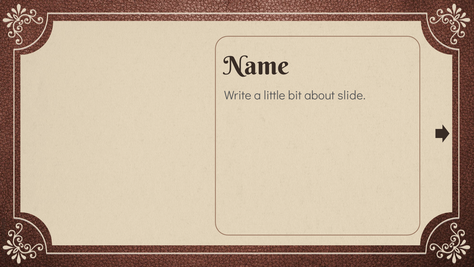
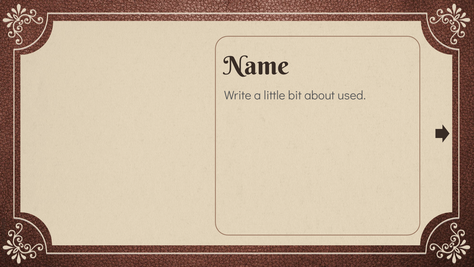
slide: slide -> used (352, 95)
